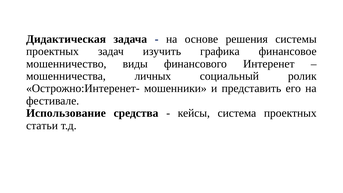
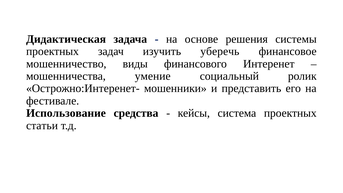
графика: графика -> уберечь (220, 51)
личных: личных -> умение (153, 76)
